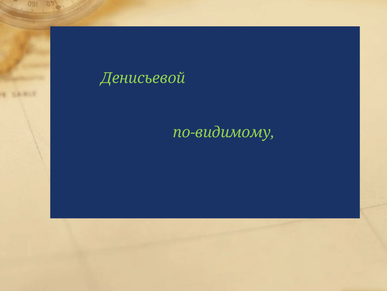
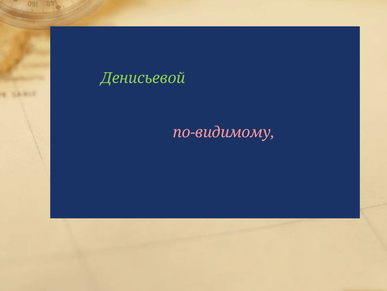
по-видимому colour: light green -> pink (224, 132)
